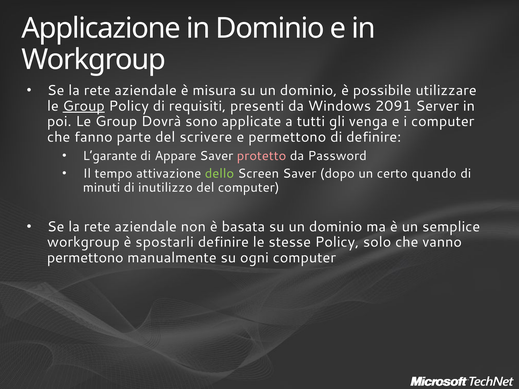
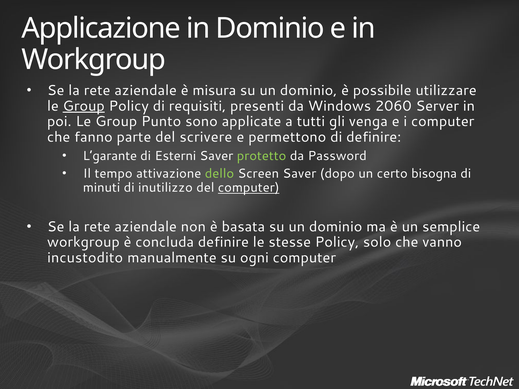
2091: 2091 -> 2060 (393, 106)
Dovrà: Dovrà -> Punto (161, 122)
Appare: Appare -> Esterni (175, 156)
protetto colour: pink -> light green (262, 156)
quando: quando -> bisogna (434, 174)
computer underline: none -> present (249, 188)
spostarli: spostarli -> concluda (165, 242)
permettono: permettono -> incustodito (85, 258)
